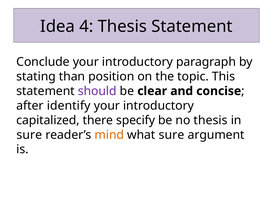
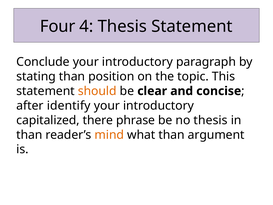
Idea: Idea -> Four (58, 26)
should colour: purple -> orange (97, 91)
specify: specify -> phrase (136, 120)
sure: sure -> than (29, 135)
what sure: sure -> than (172, 135)
